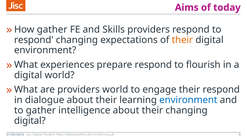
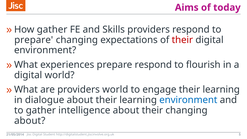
respond: respond -> prepare (34, 40)
their colour: orange -> red (182, 40)
engage their respond: respond -> learning (221, 90)
digital: digital -> about (30, 121)
